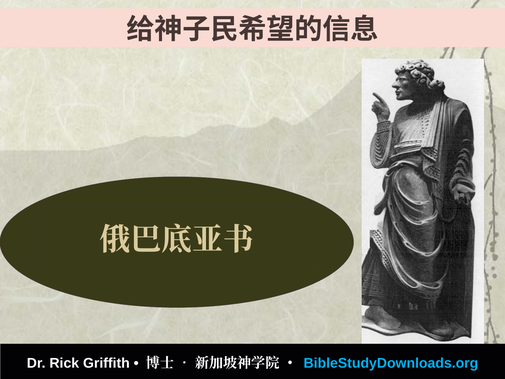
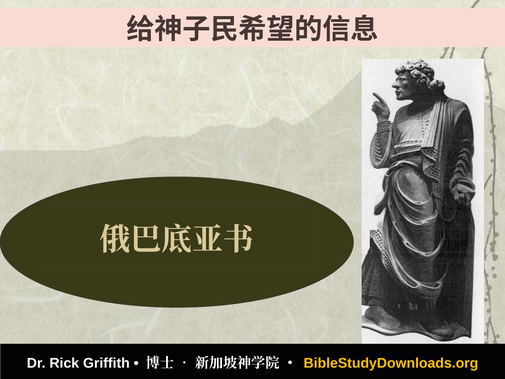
BibleStudyDownloads.org colour: light blue -> yellow (391, 363)
